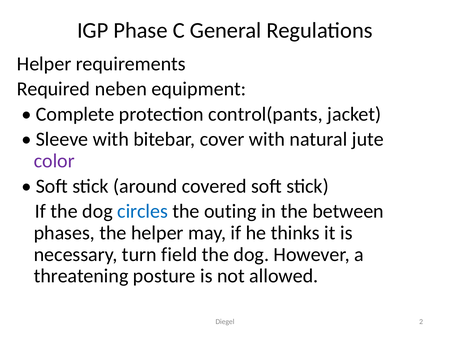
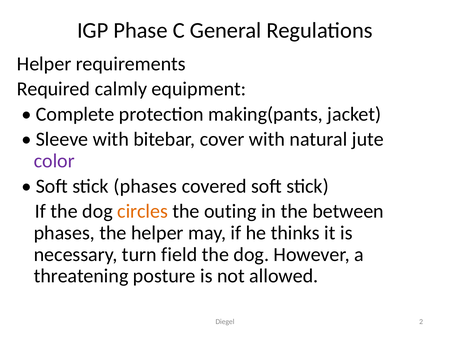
neben: neben -> calmly (121, 89)
control(pants: control(pants -> making(pants (266, 114)
stick around: around -> phases (145, 186)
circles colour: blue -> orange (143, 212)
